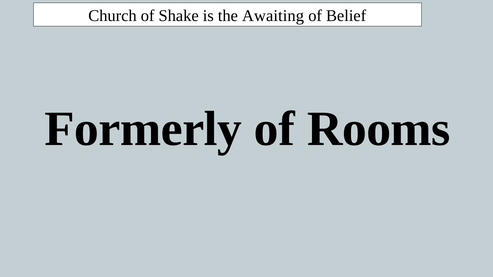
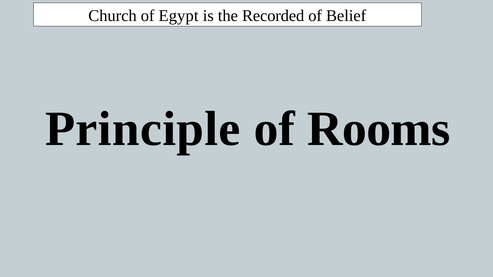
Shake: Shake -> Egypt (179, 16)
Awaiting: Awaiting -> Recorded (273, 16)
Formerly: Formerly -> Principle (143, 129)
